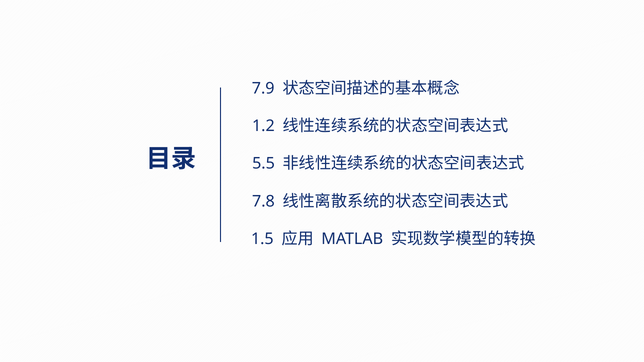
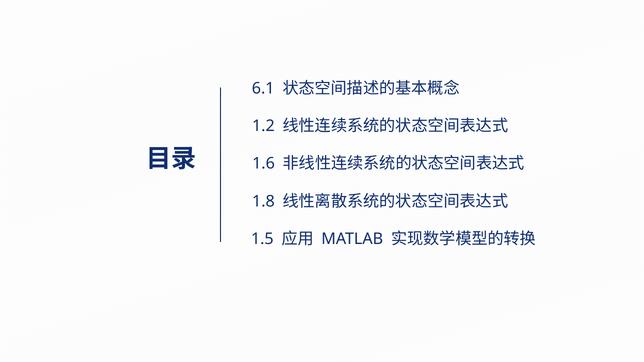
7.9: 7.9 -> 6.1 (263, 89)
5.5: 5.5 -> 1.6 (264, 164)
7.8: 7.8 -> 1.8 (263, 202)
